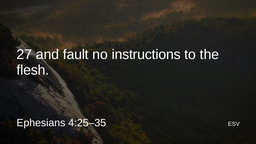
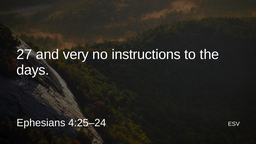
fault: fault -> very (76, 54)
flesh: flesh -> days (33, 70)
4:25–35: 4:25–35 -> 4:25–24 (87, 123)
